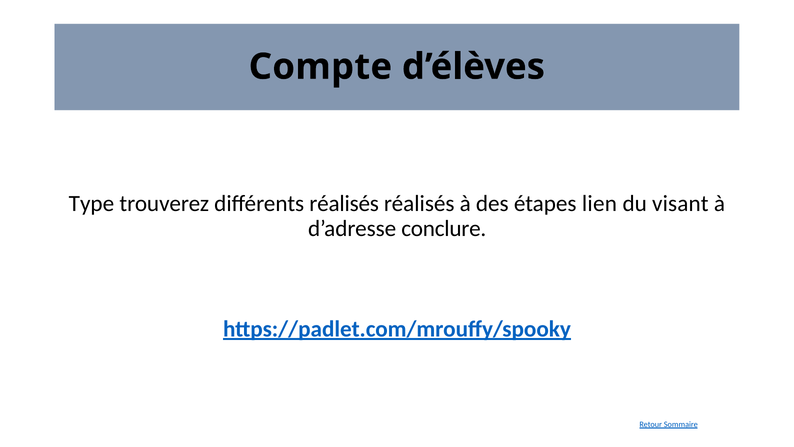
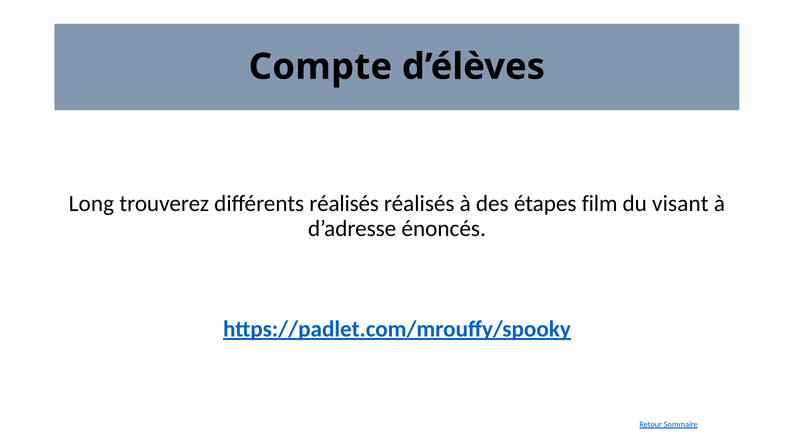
Type: Type -> Long (91, 204)
lien: lien -> film (600, 204)
conclure: conclure -> énoncés (444, 229)
